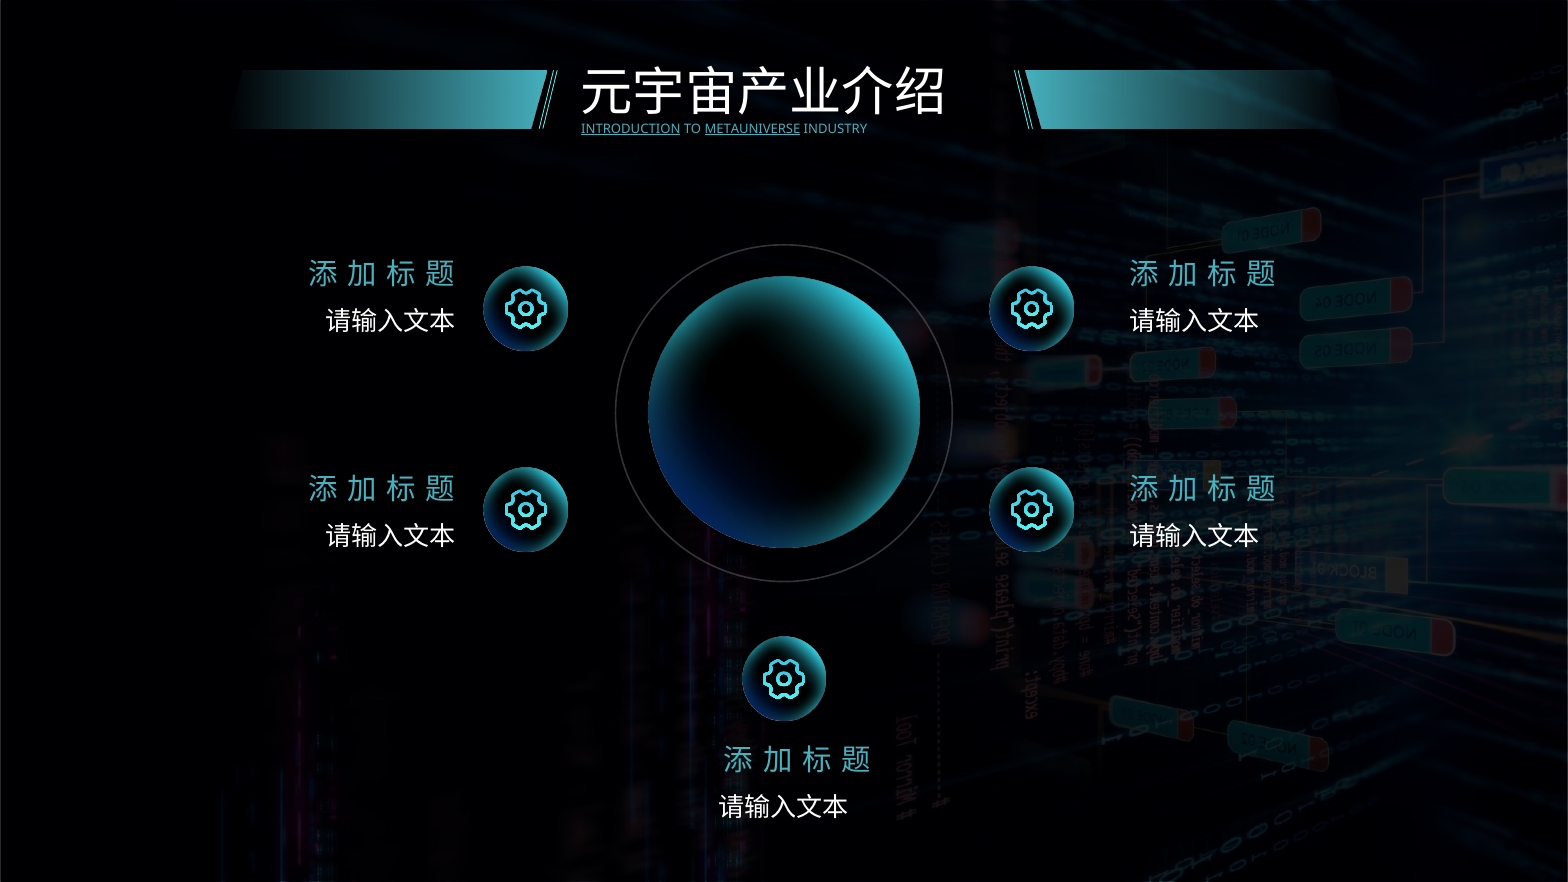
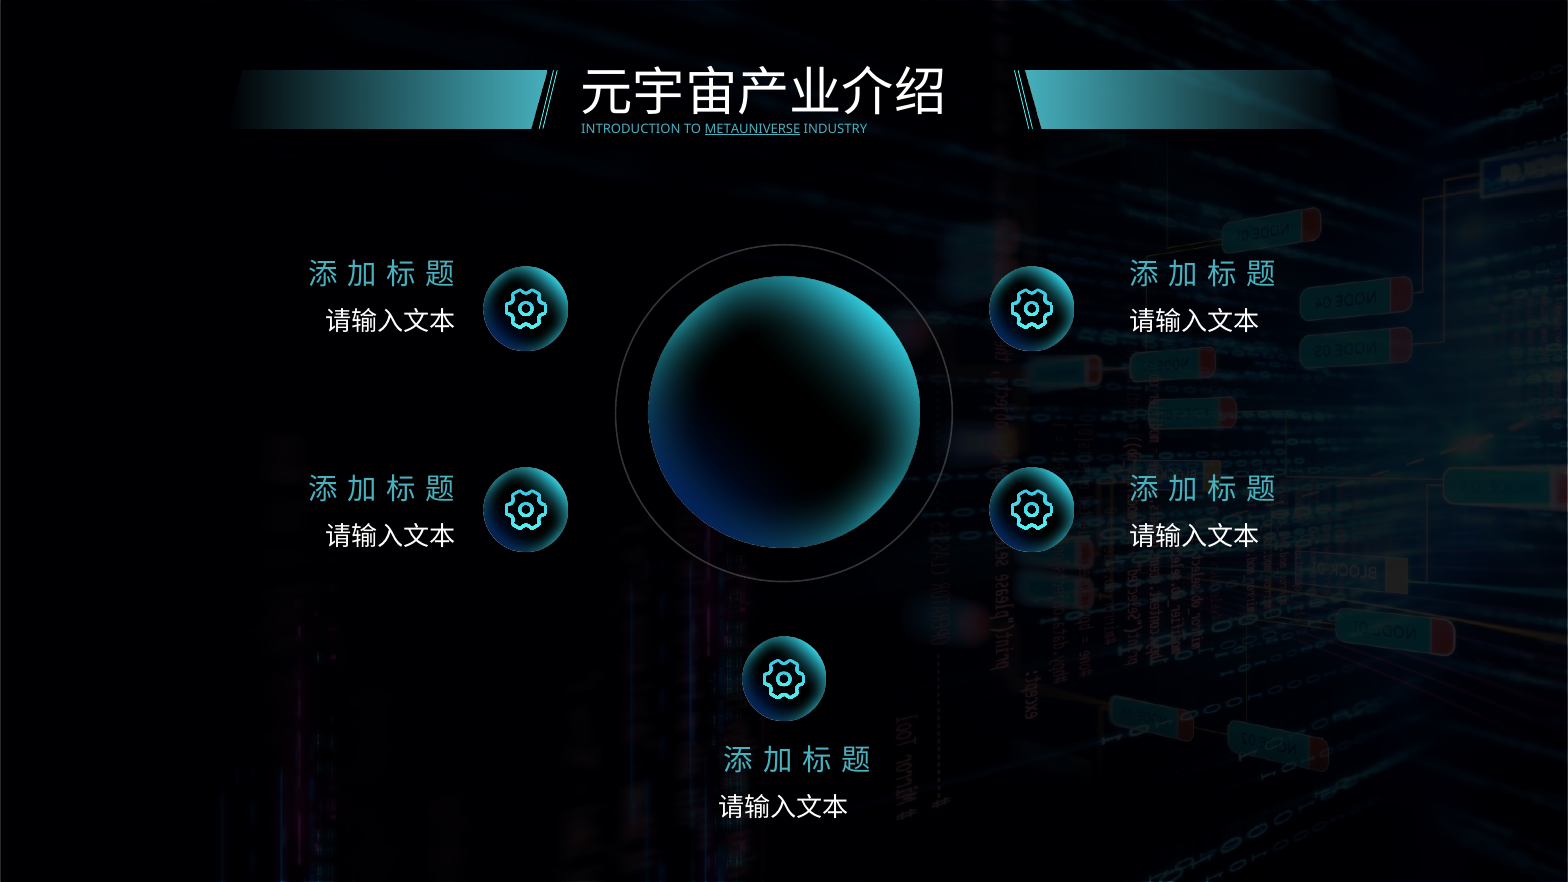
INTRODUCTION underline: present -> none (631, 129)
